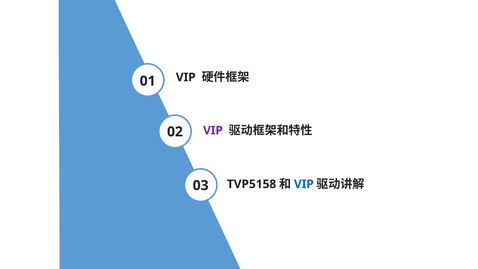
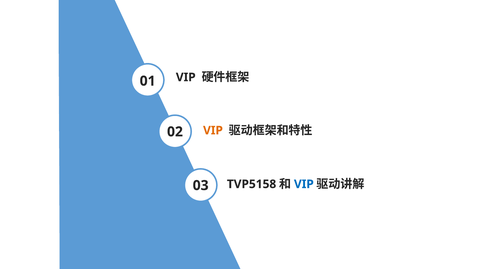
VIP colour: purple -> orange (213, 130)
